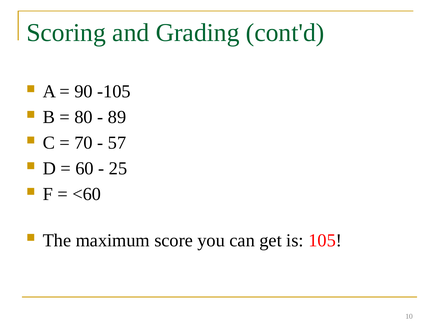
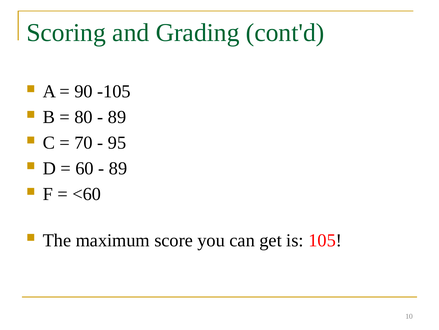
57: 57 -> 95 (117, 142)
25: 25 -> 89 (118, 168)
